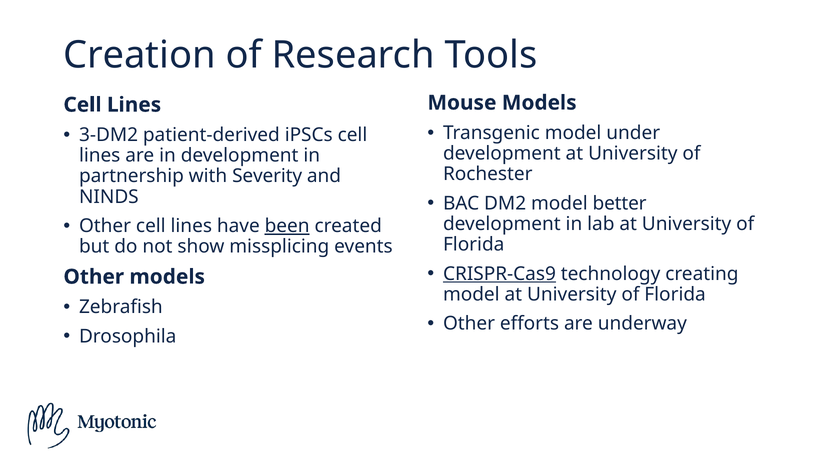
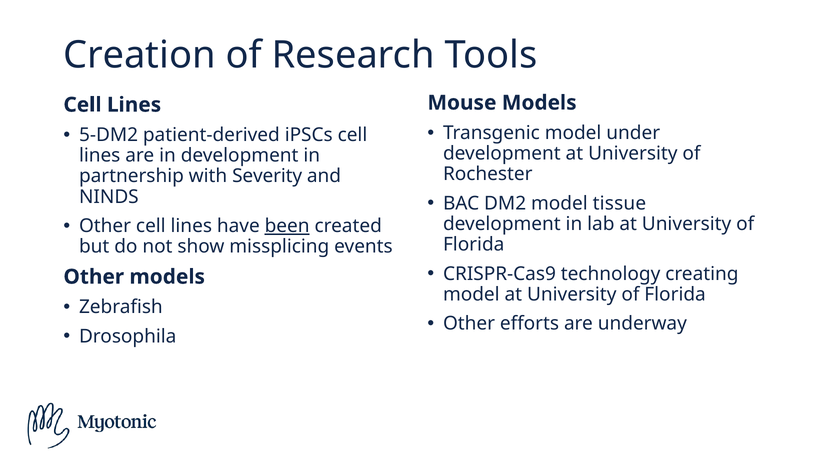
3-DM2: 3-DM2 -> 5-DM2 (109, 135)
better: better -> tissue (619, 203)
CRISPR-Cas9 underline: present -> none (499, 274)
